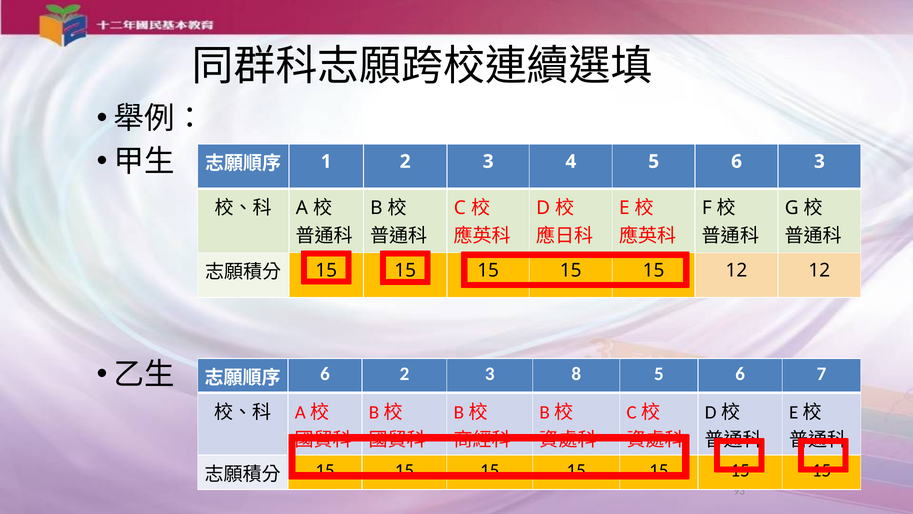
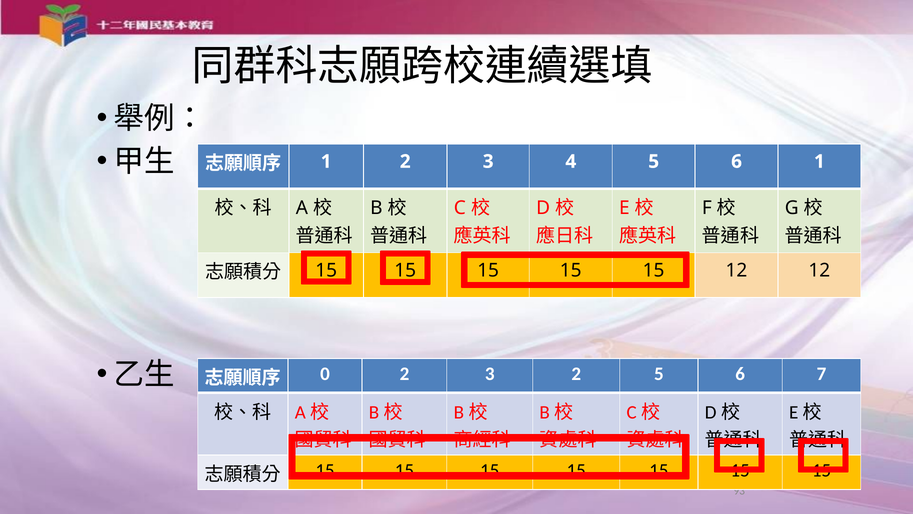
6 3: 3 -> 1 (819, 161)
6: 6 -> 0 (325, 373)
3 8: 8 -> 2 (576, 373)
